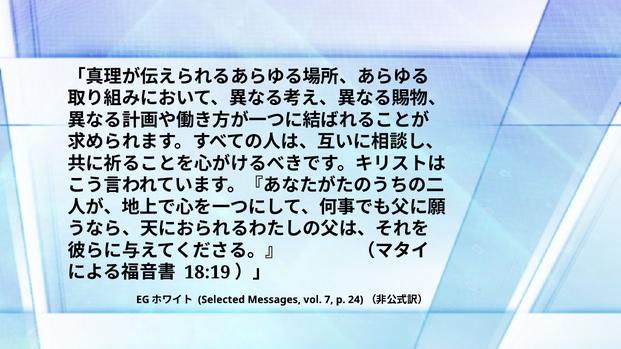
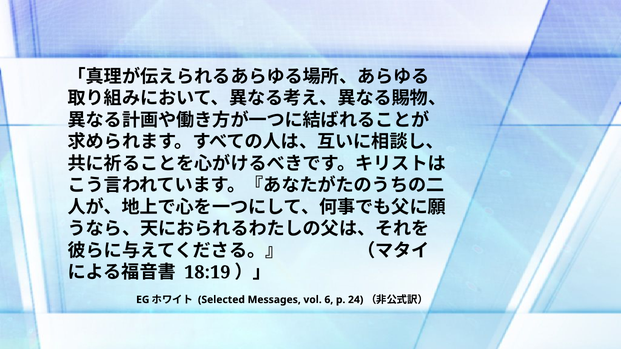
7: 7 -> 6 (329, 300)
